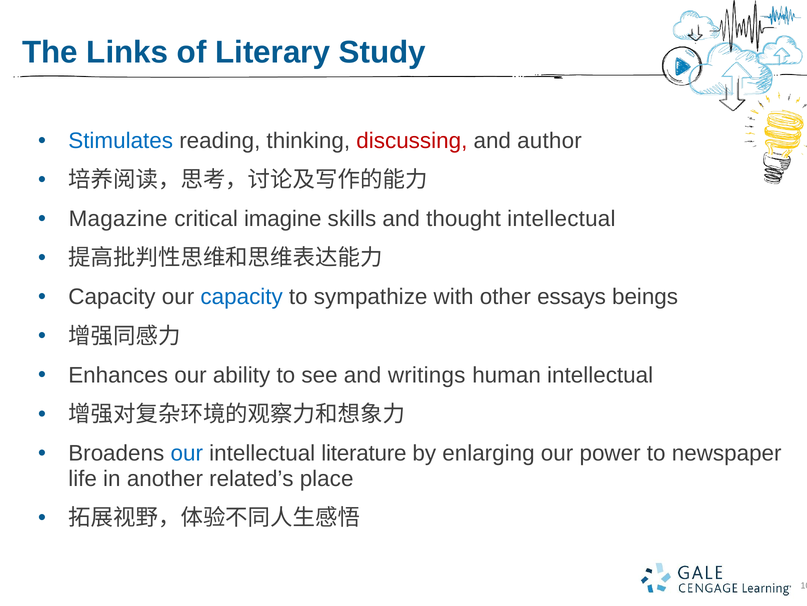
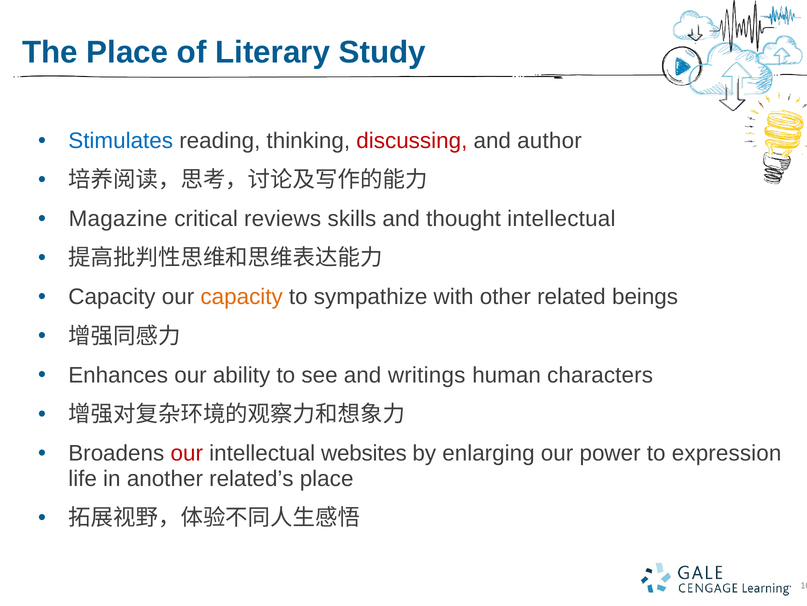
The Links: Links -> Place (127, 52)
imagine: imagine -> reviews (283, 219)
capacity colour: blue -> orange (242, 297)
essays: essays -> related (571, 297)
human intellectual: intellectual -> characters (600, 375)
our colour: blue -> red (187, 453)
literature: literature -> websites (364, 453)
newspaper: newspaper -> expression (727, 453)
